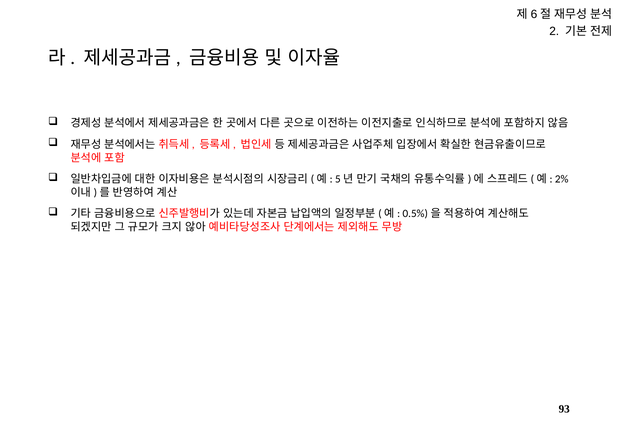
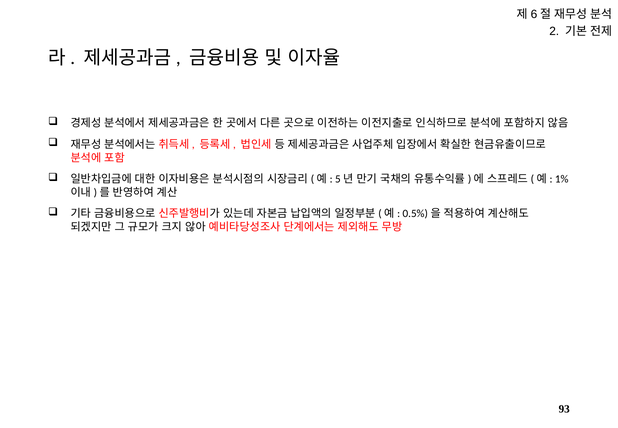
2%: 2% -> 1% (562, 179)
